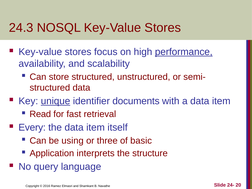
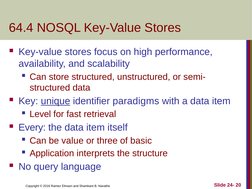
24.3: 24.3 -> 64.4 (21, 28)
performance underline: present -> none (184, 52)
documents: documents -> paradigms (136, 101)
Read: Read -> Level (40, 114)
using: using -> value (73, 141)
